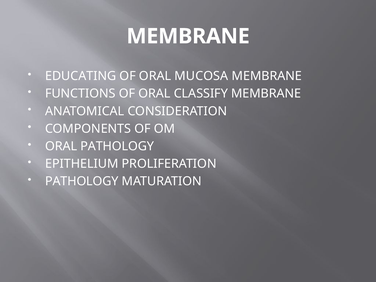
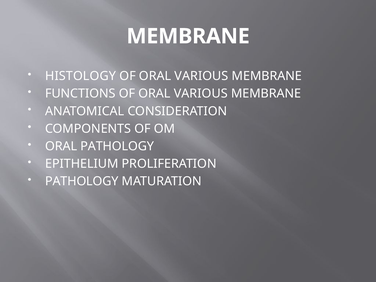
EDUCATING: EDUCATING -> HISTOLOGY (81, 76)
MUCOSA: MUCOSA -> VARIOUS (201, 76)
FUNCTIONS OF ORAL CLASSIFY: CLASSIFY -> VARIOUS (201, 94)
